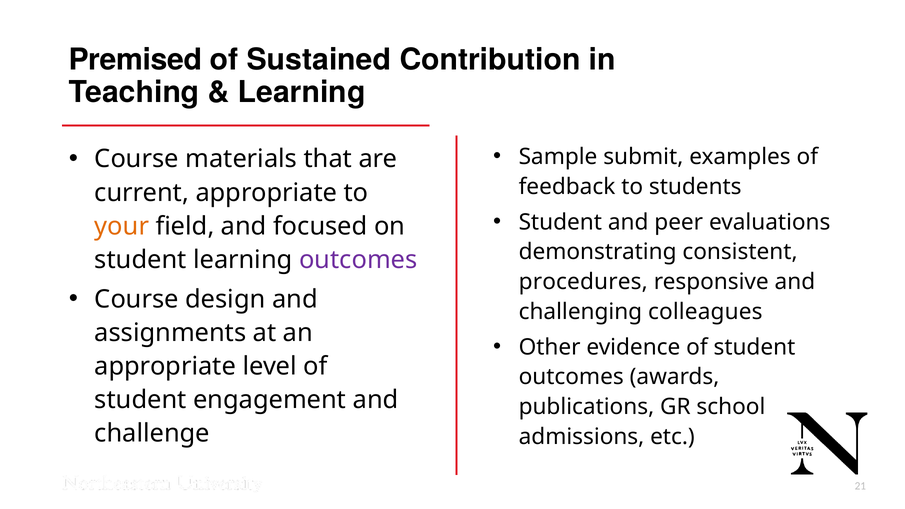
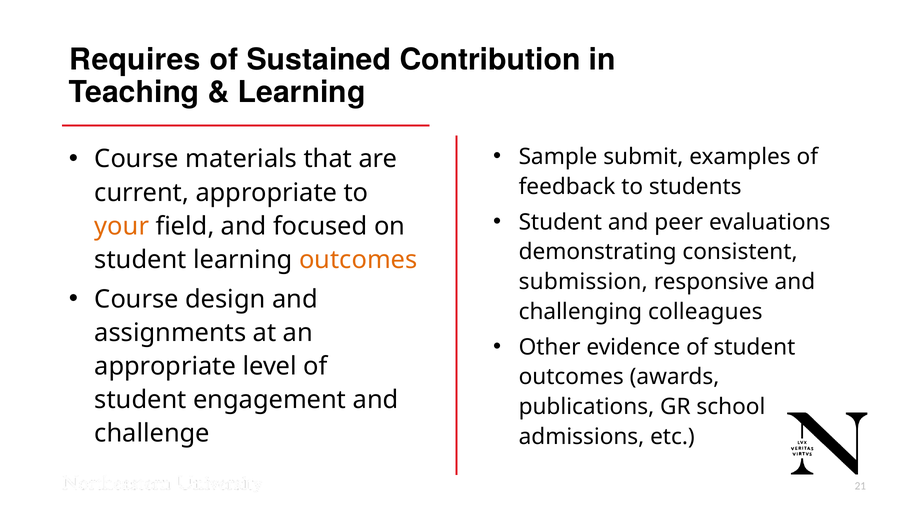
Premised: Premised -> Requires (135, 60)
outcomes colour: purple -> orange (358, 260)
procedures: procedures -> submission (583, 282)
